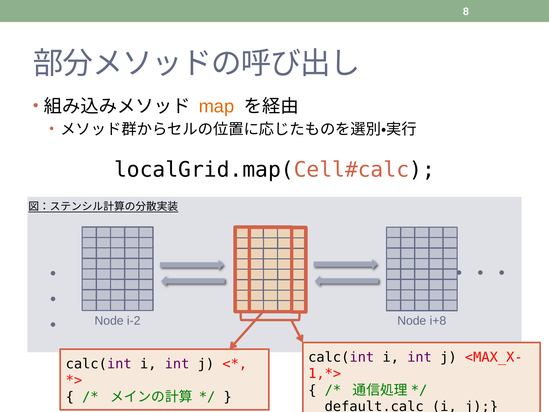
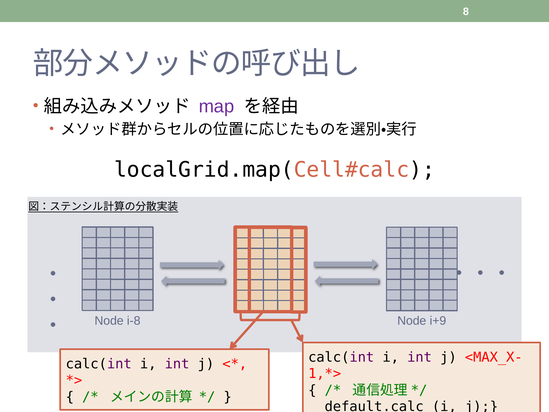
map colour: orange -> purple (216, 106)
i-2: i-2 -> i-8 (134, 321)
i+8: i+8 -> i+9 (438, 321)
